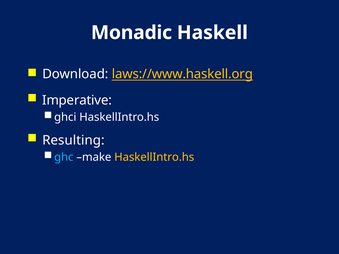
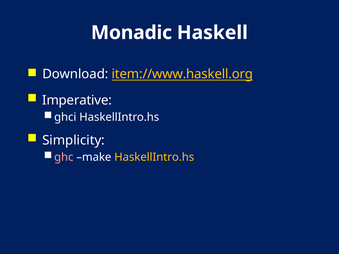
laws://www.haskell.org: laws://www.haskell.org -> item://www.haskell.org (182, 74)
Resulting: Resulting -> Simplicity (74, 141)
ghc colour: light blue -> pink (64, 157)
